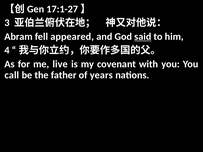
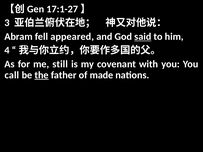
live: live -> still (60, 64)
the underline: none -> present (42, 75)
years: years -> made (101, 75)
